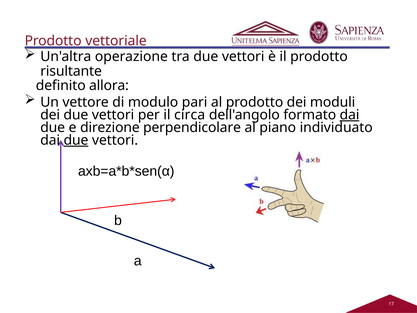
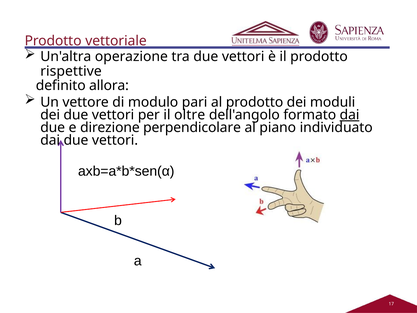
risultante: risultante -> rispettive (71, 71)
circa: circa -> oltre (190, 115)
due underline: present -> none (76, 140)
